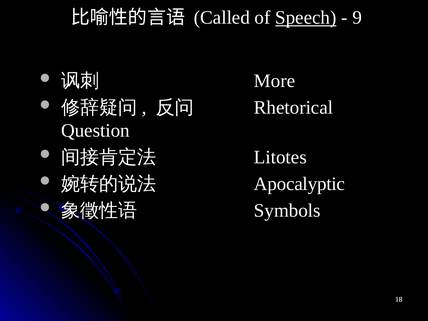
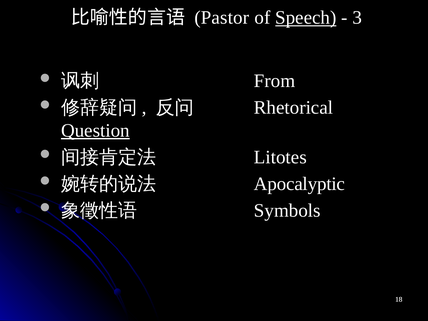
Called: Called -> Pastor (222, 18)
9: 9 -> 3 (357, 18)
More: More -> From (275, 81)
Question underline: none -> present (95, 130)
